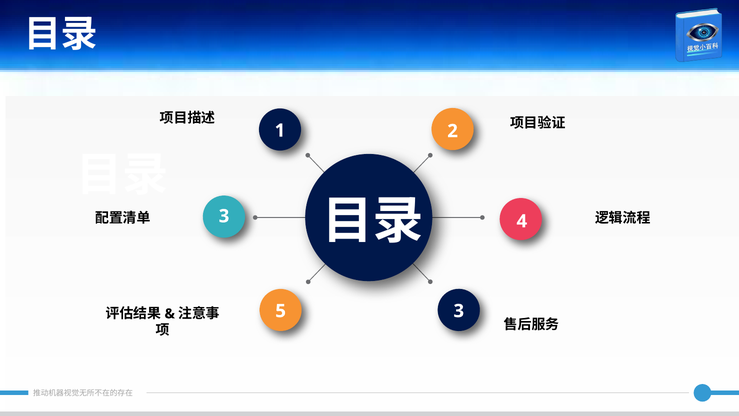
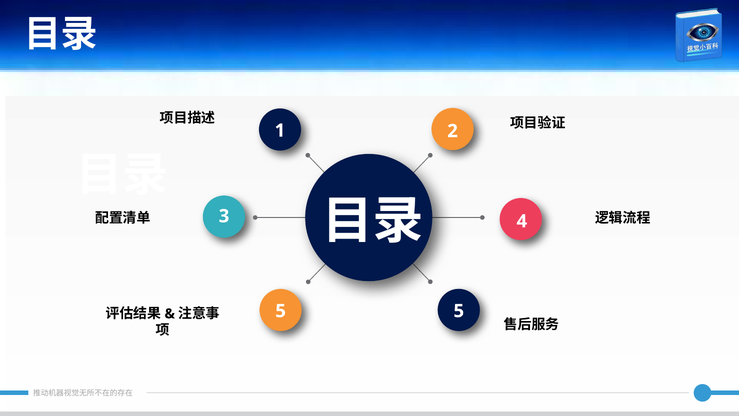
5 3: 3 -> 5 (459, 311)
